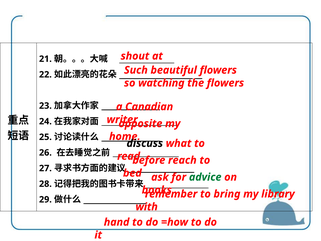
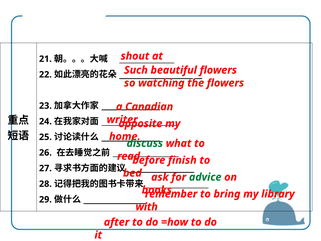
discuss colour: black -> green (145, 143)
reach: reach -> finish (182, 160)
hand: hand -> after (117, 222)
